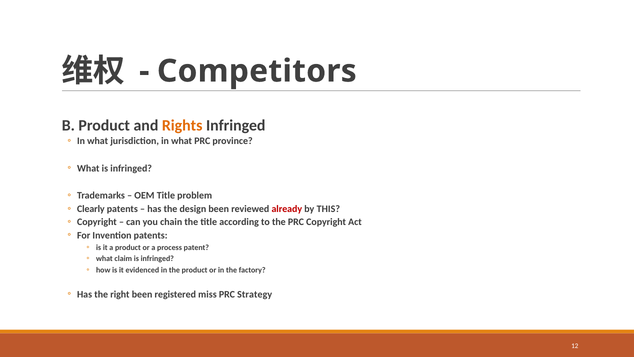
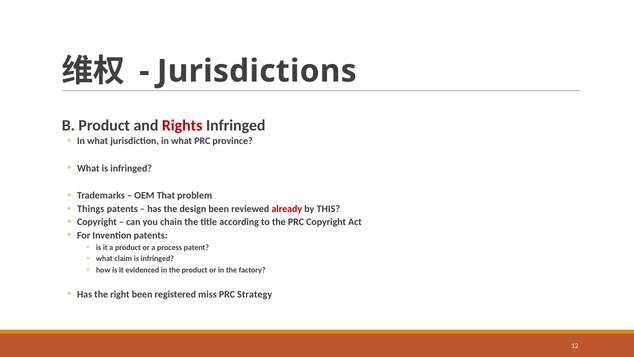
Competitors: Competitors -> Jurisdictions (257, 71)
Rights colour: orange -> red (182, 126)
OEM Title: Title -> That (166, 196)
Clearly: Clearly -> Things (91, 209)
